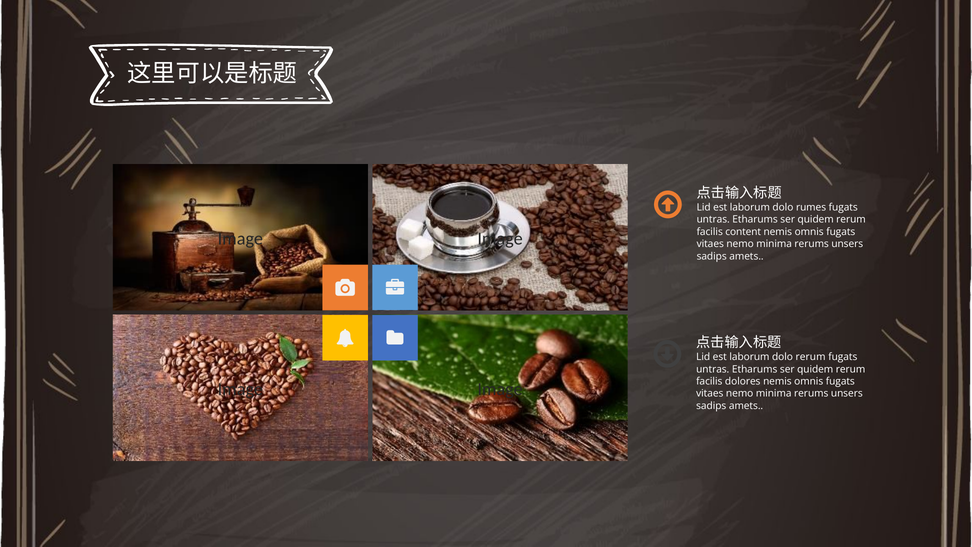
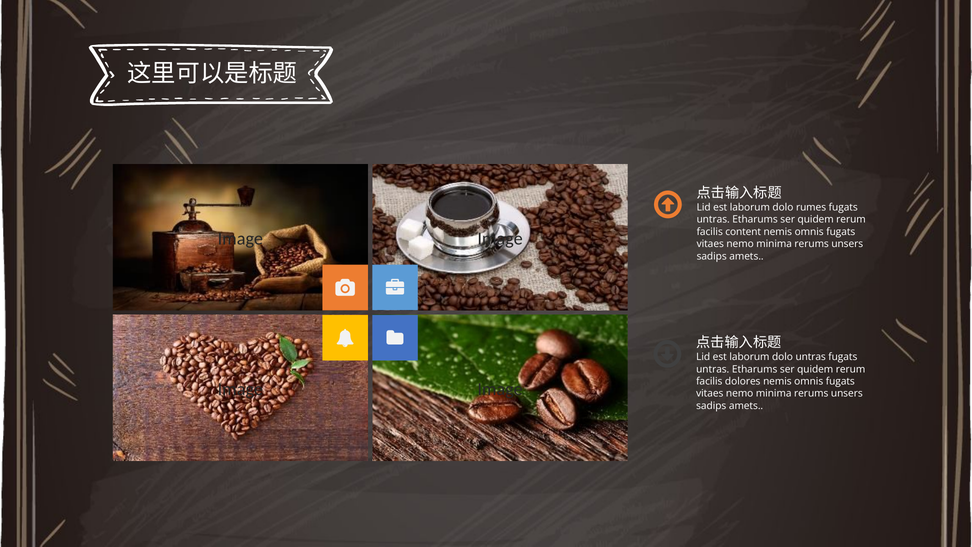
dolo rerum: rerum -> untras (811, 357)
